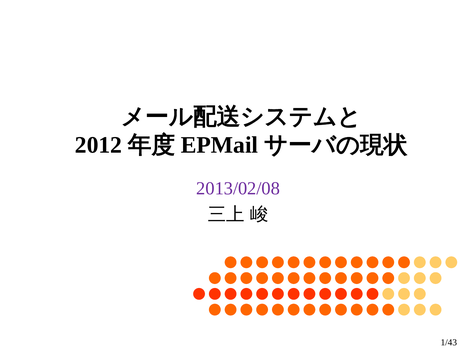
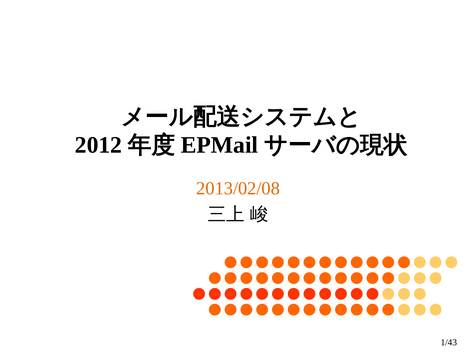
2013/02/08 colour: purple -> orange (238, 188)
